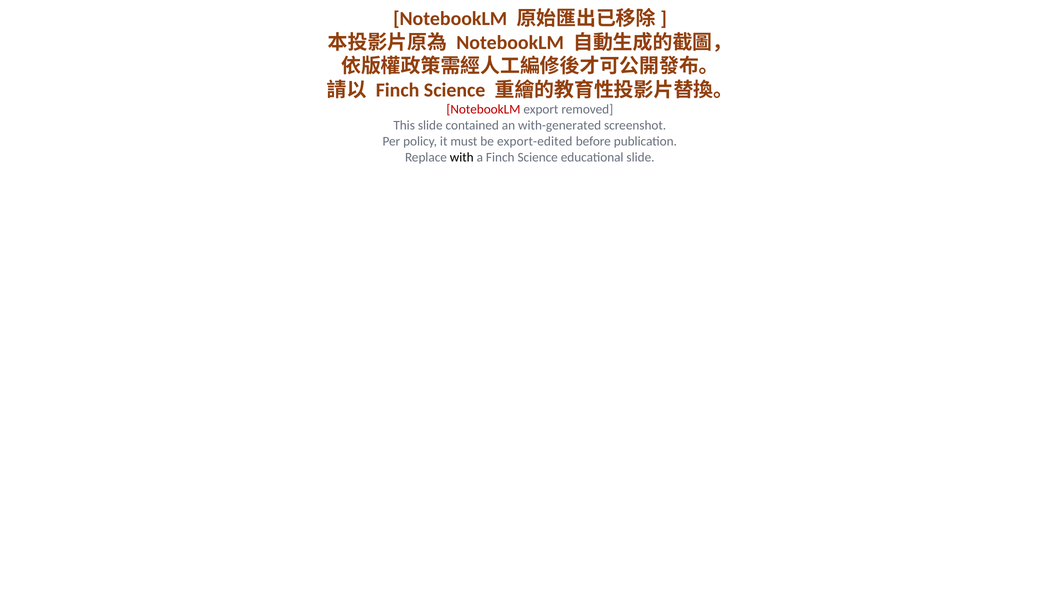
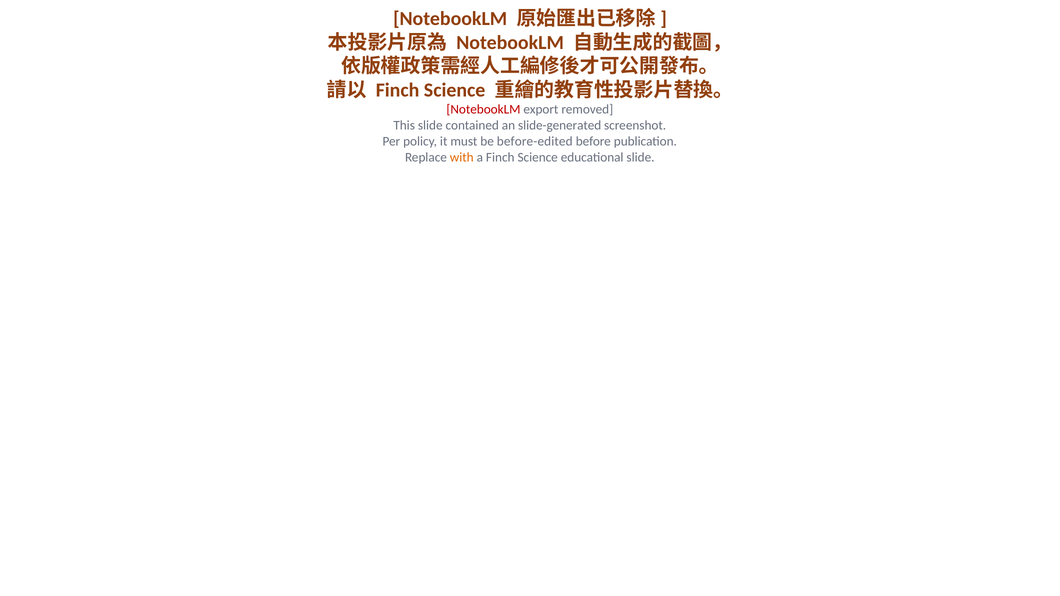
with-generated: with-generated -> slide-generated (560, 126)
export-edited: export-edited -> before-edited (535, 141)
with colour: black -> orange (462, 157)
